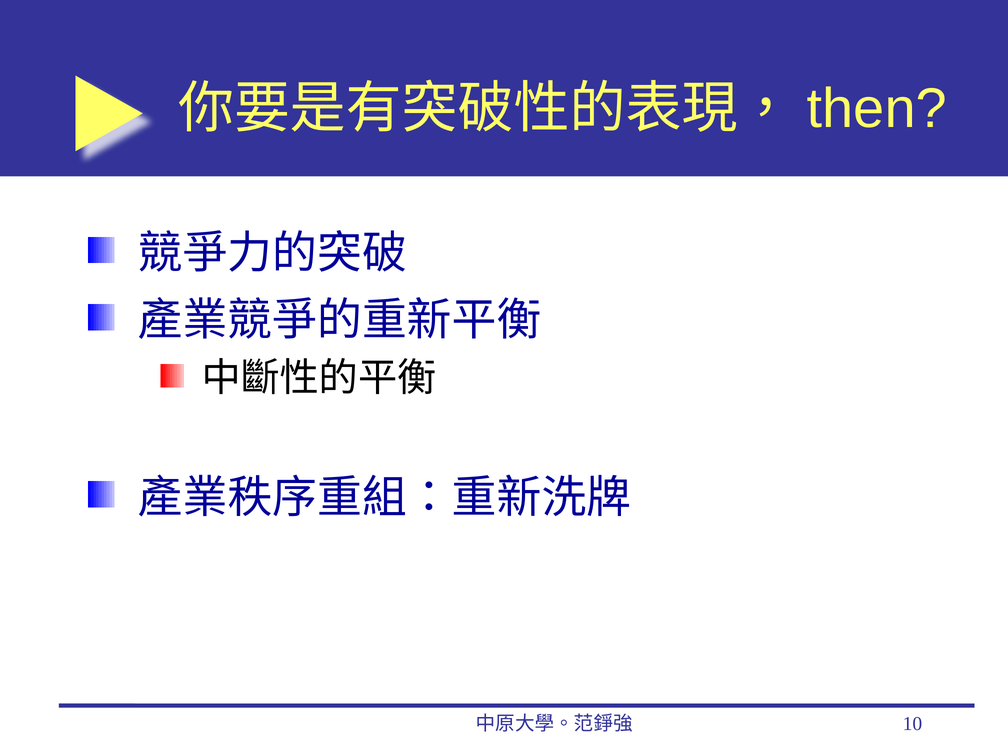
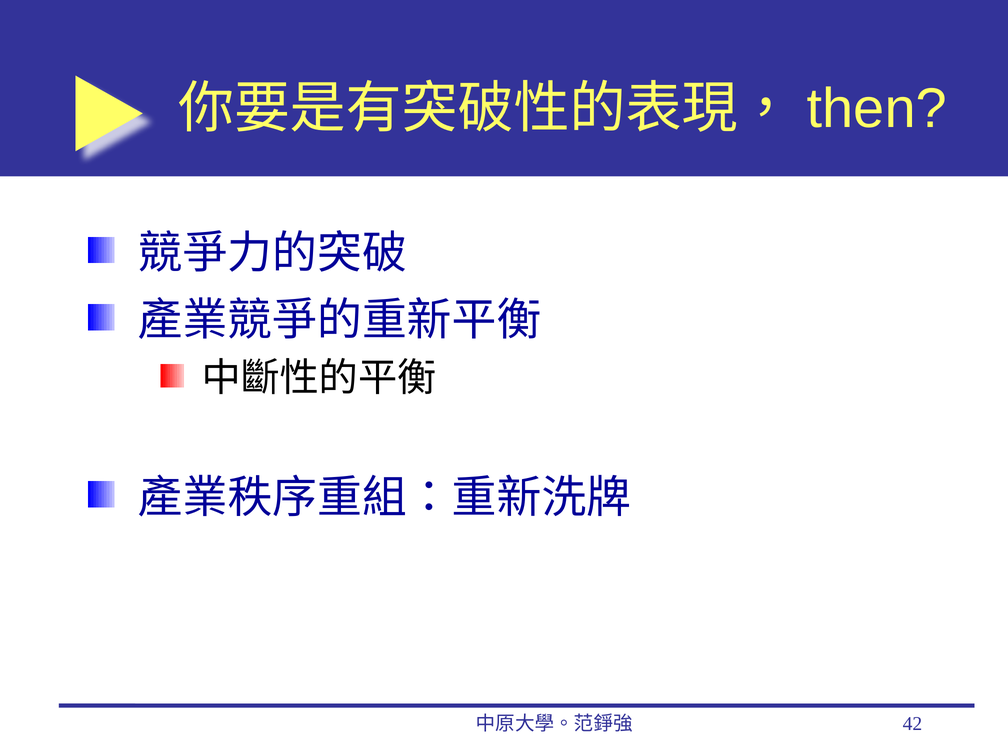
10: 10 -> 42 (912, 724)
